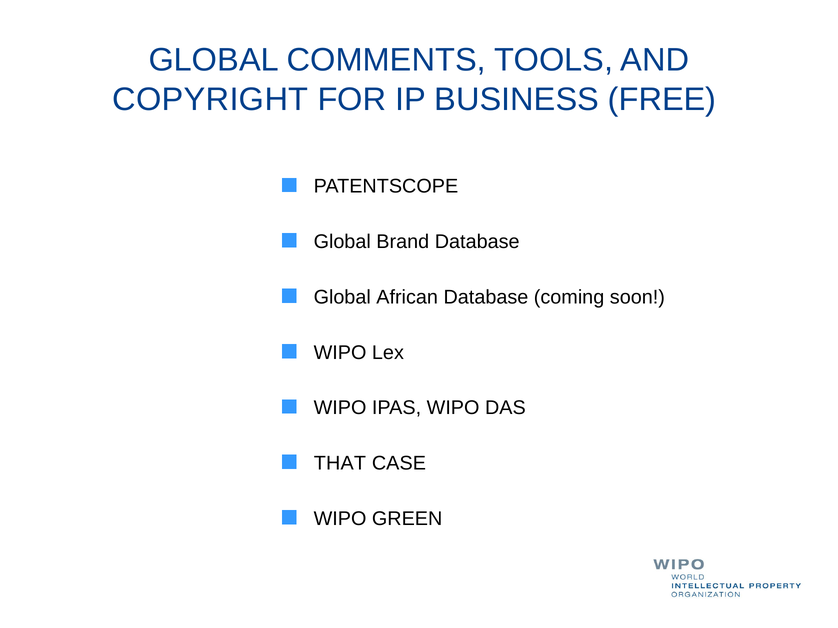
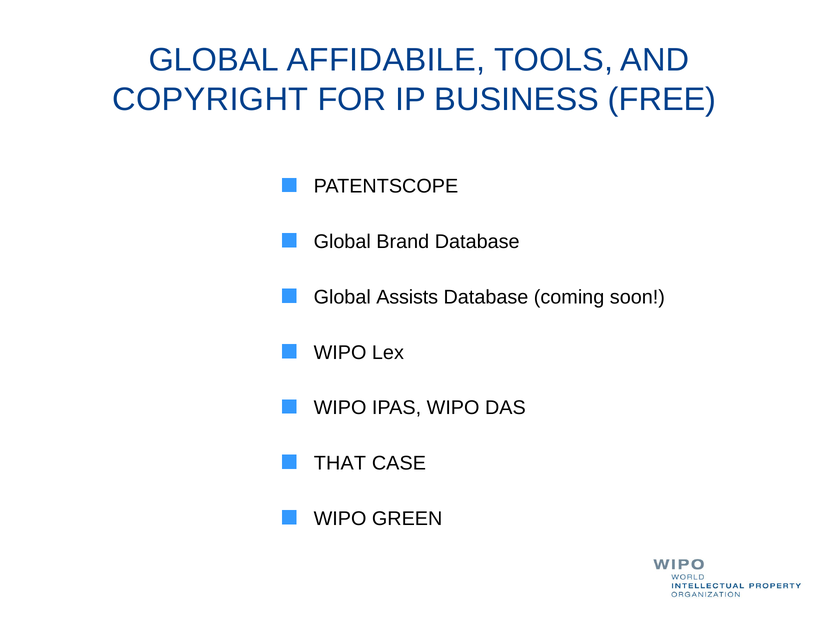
COMMENTS: COMMENTS -> AFFIDABILE (386, 60)
African: African -> Assists (407, 297)
